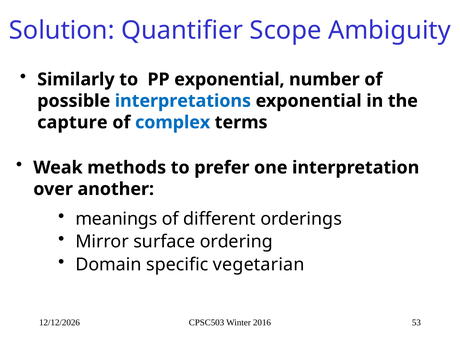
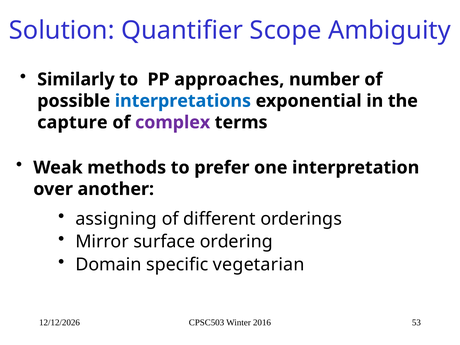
PP exponential: exponential -> approaches (229, 79)
complex colour: blue -> purple (173, 122)
meanings: meanings -> assigning (116, 219)
